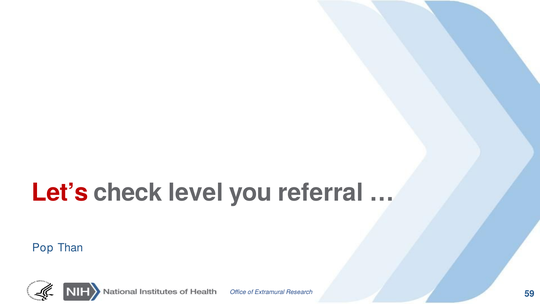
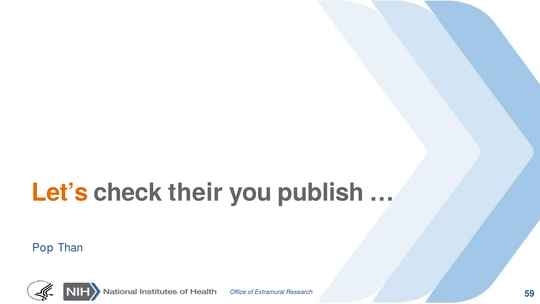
Let’s colour: red -> orange (60, 192)
level: level -> their (196, 192)
referral: referral -> publish (321, 192)
